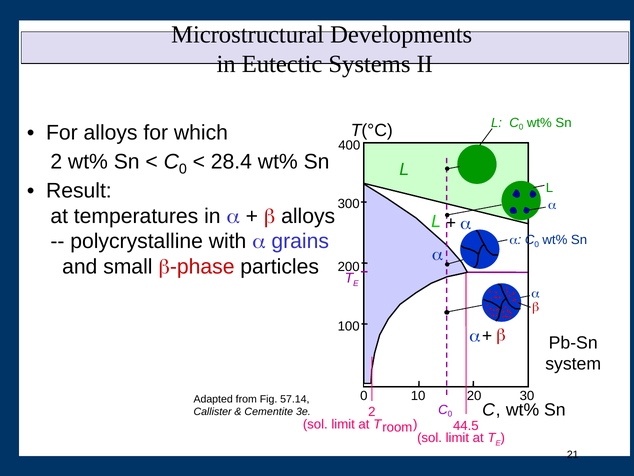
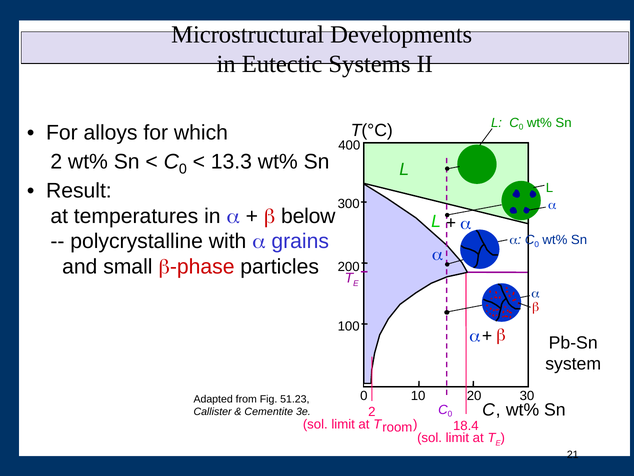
28.4: 28.4 -> 13.3 (231, 162)
b alloys: alloys -> below (308, 216)
57.14: 57.14 -> 51.23 (295, 399)
44.5: 44.5 -> 18.4 (466, 425)
